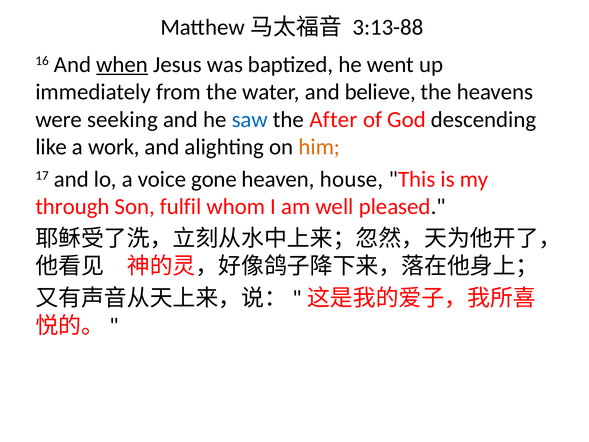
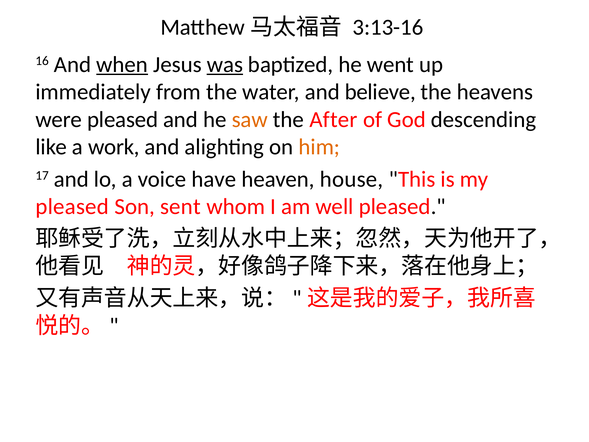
3:13-88: 3:13-88 -> 3:13-16 (388, 27)
was underline: none -> present (225, 64)
were seeking: seeking -> pleased (123, 119)
saw colour: blue -> orange (250, 119)
gone: gone -> have (214, 179)
through: through -> pleased (72, 207)
fulfil: fulfil -> sent (180, 207)
